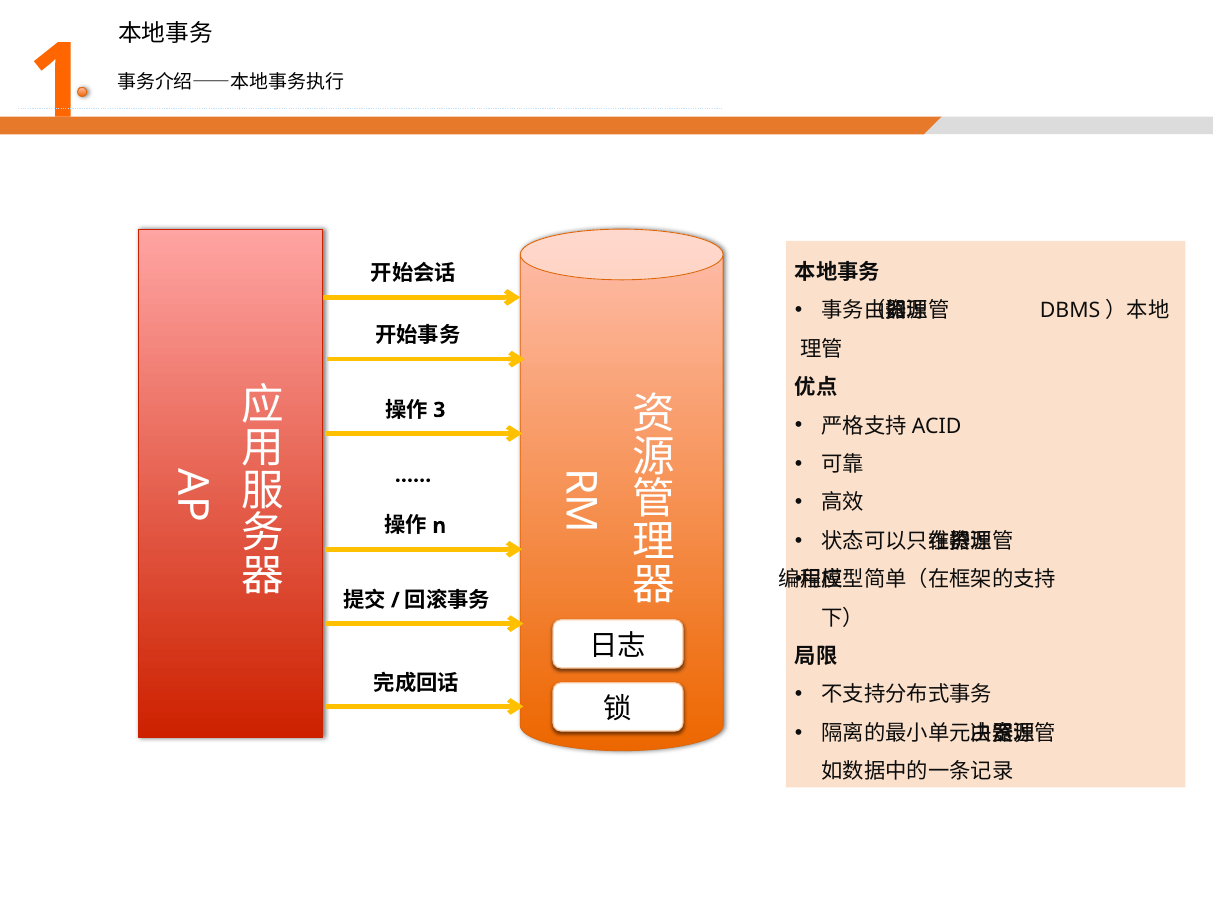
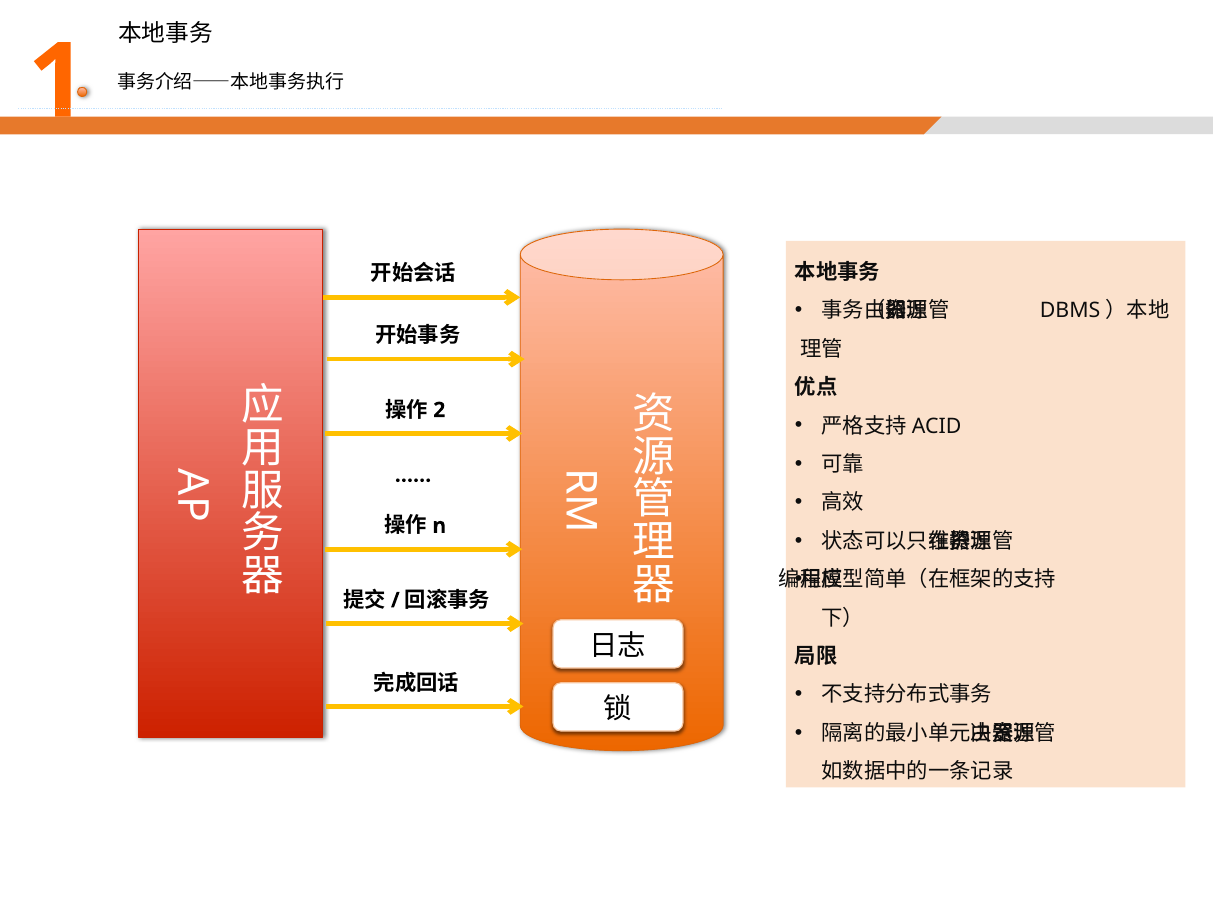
3: 3 -> 2 (439, 410)
